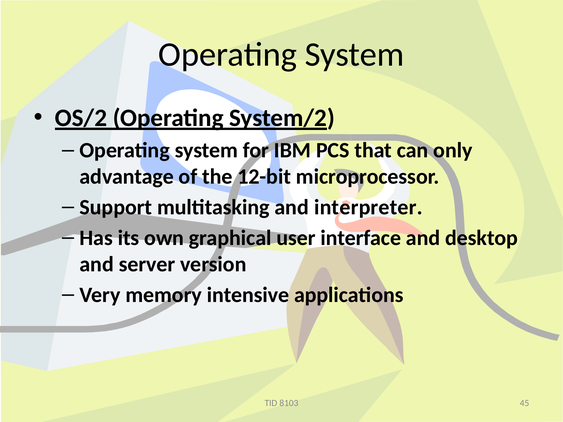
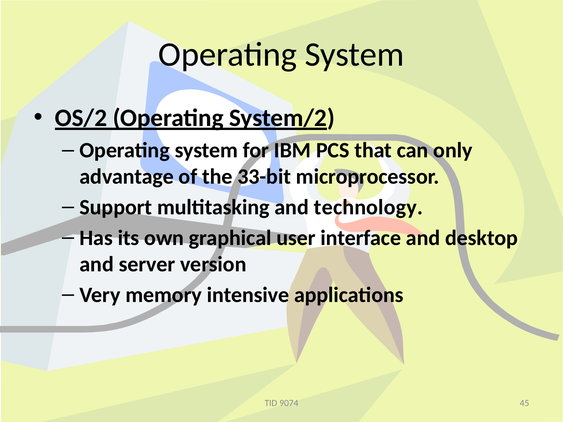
12-bit: 12-bit -> 33-bit (264, 177)
interpreter: interpreter -> technology (368, 207)
8103: 8103 -> 9074 (289, 403)
